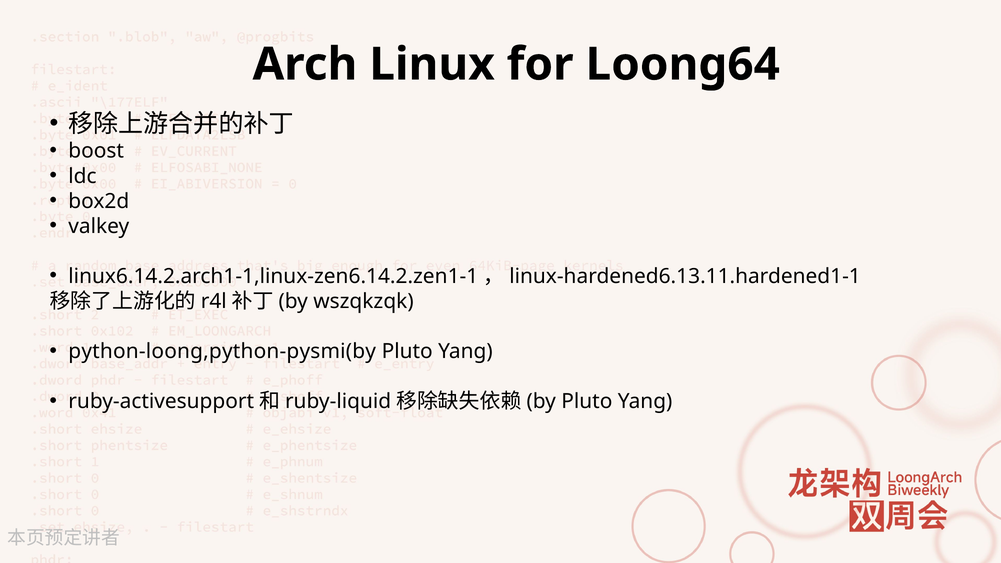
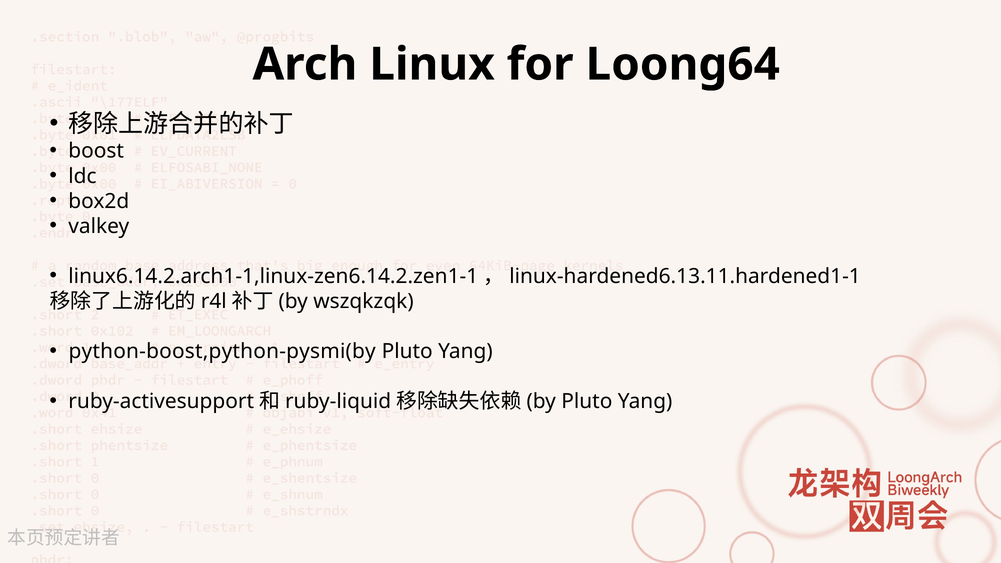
python-loong,python-pysmi(by: python-loong,python-pysmi(by -> python-boost,python-pysmi(by (222, 351)
